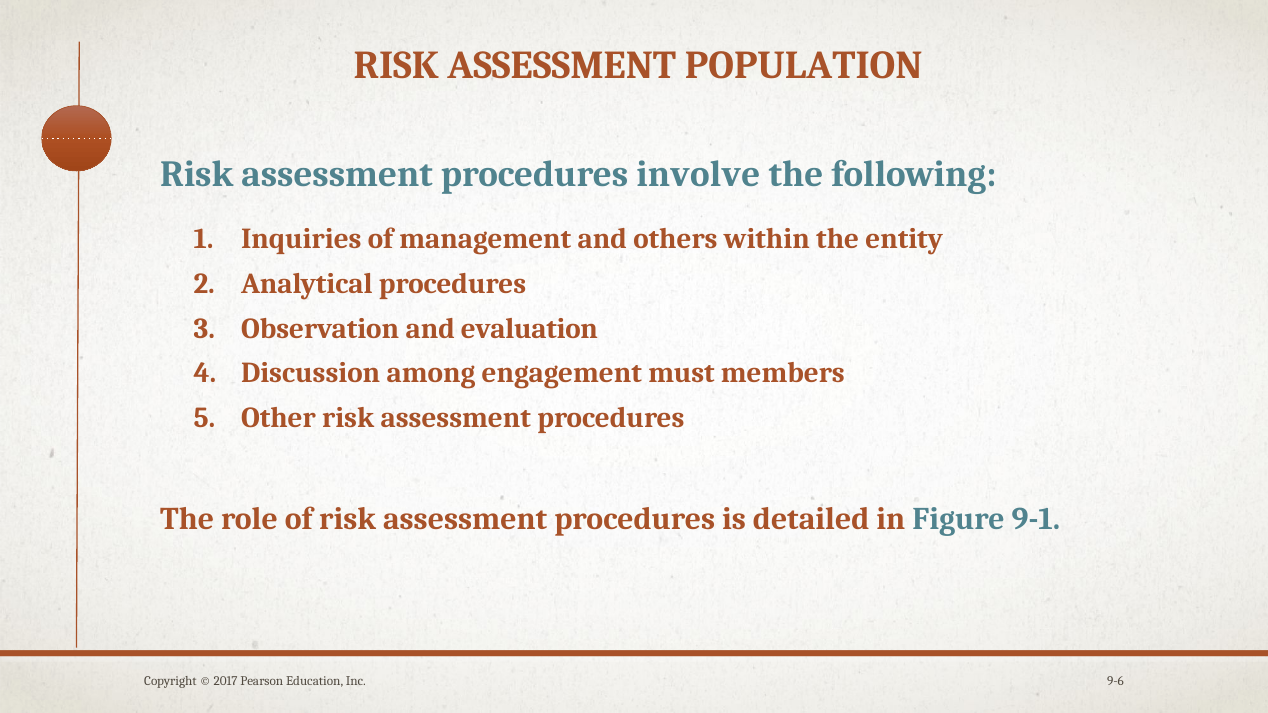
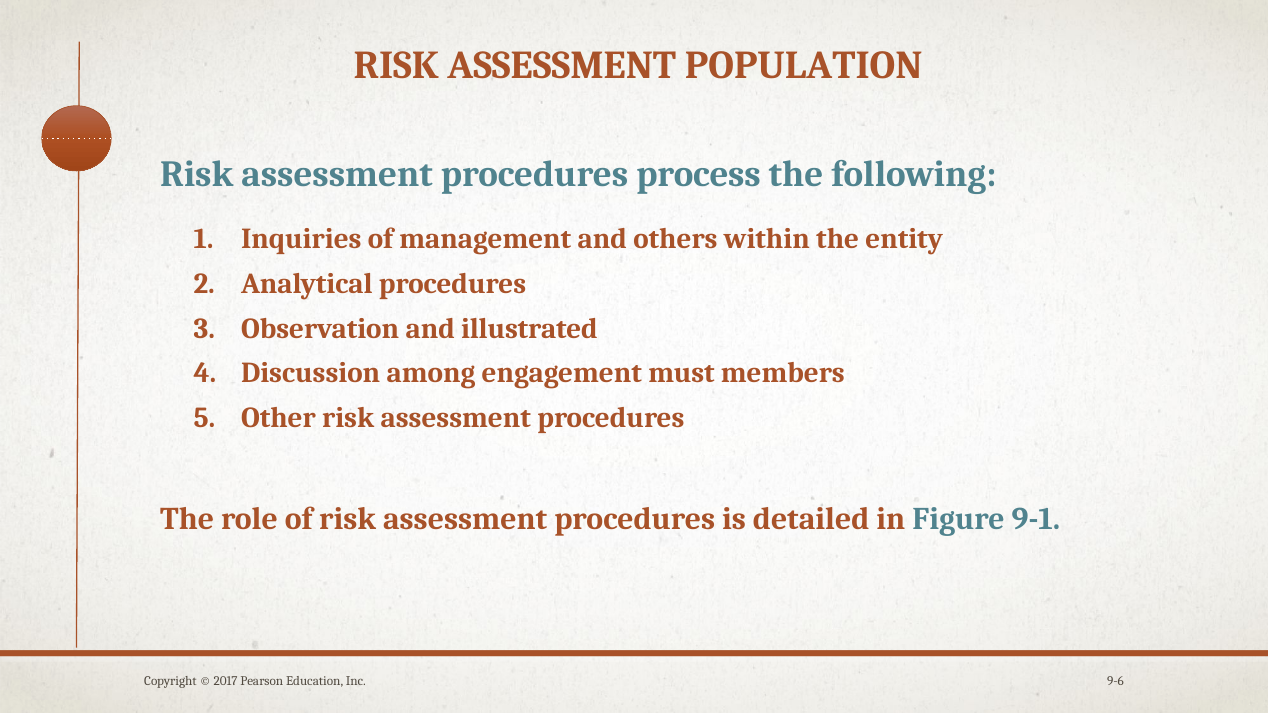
involve: involve -> process (699, 175)
evaluation: evaluation -> illustrated (529, 329)
